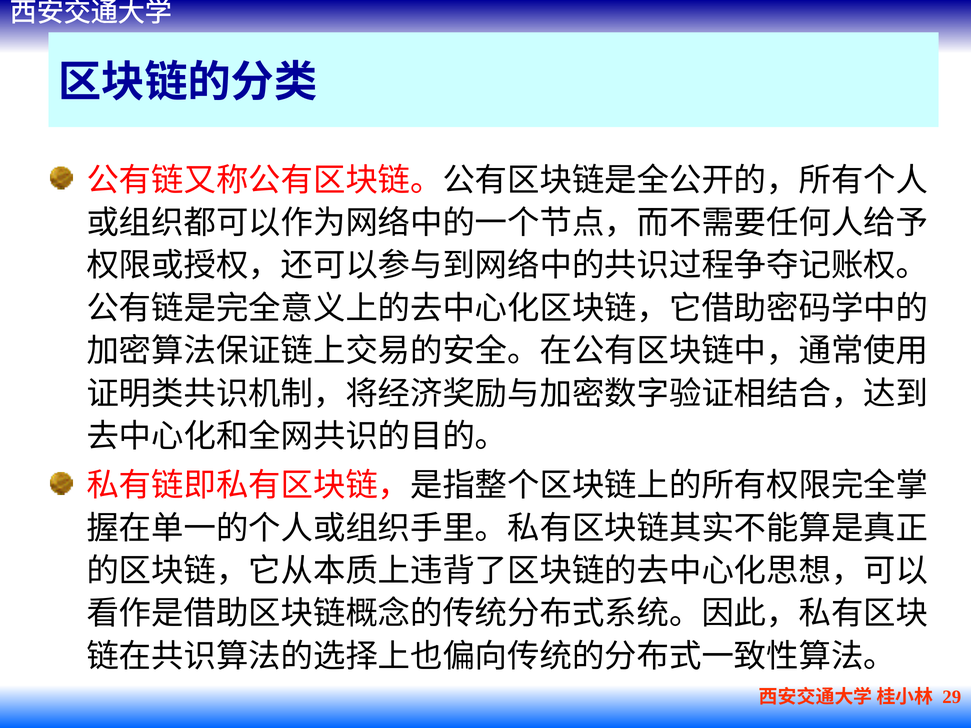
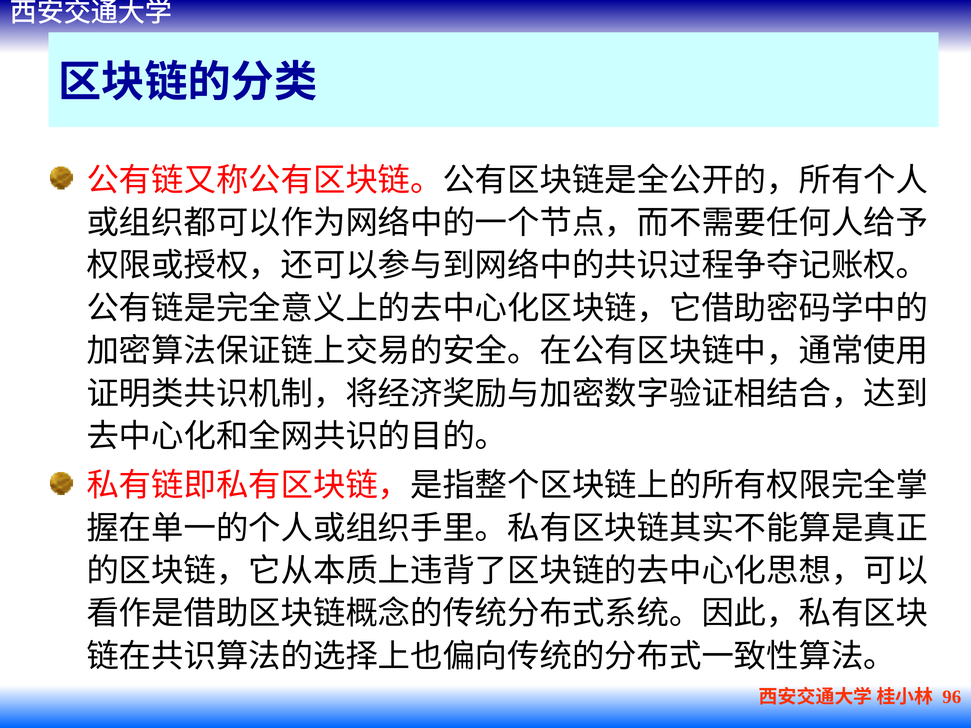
29: 29 -> 96 (952, 697)
